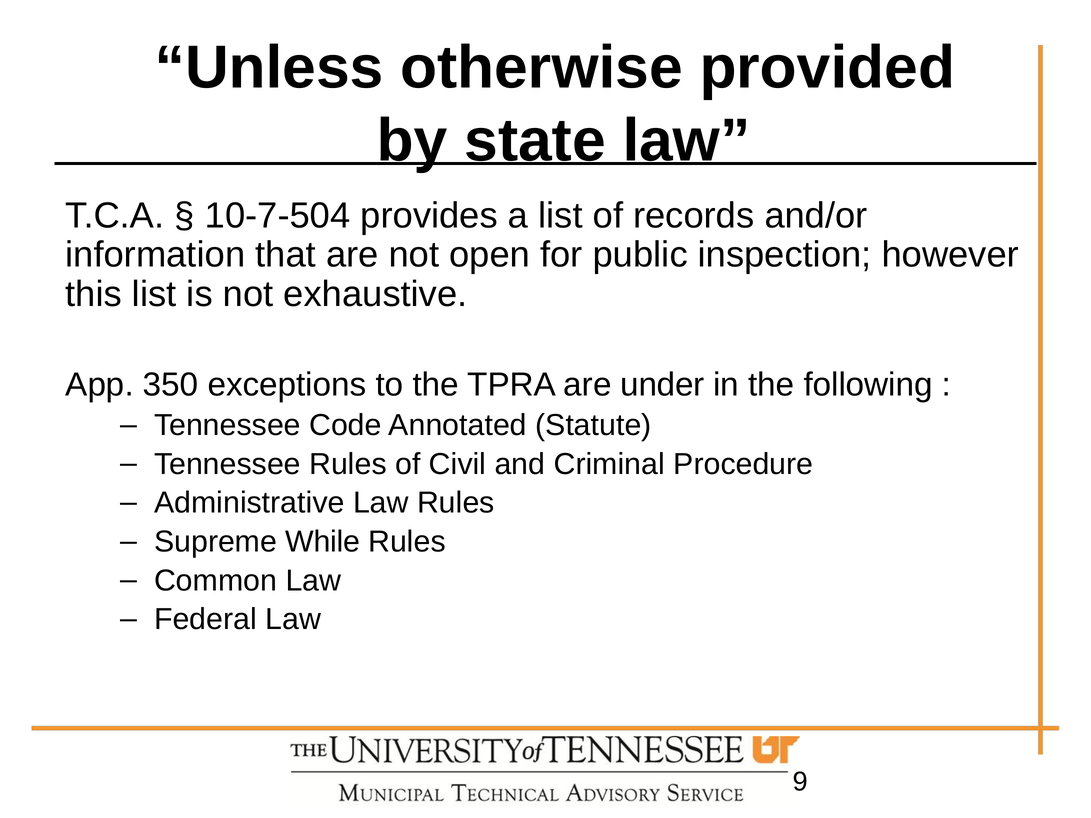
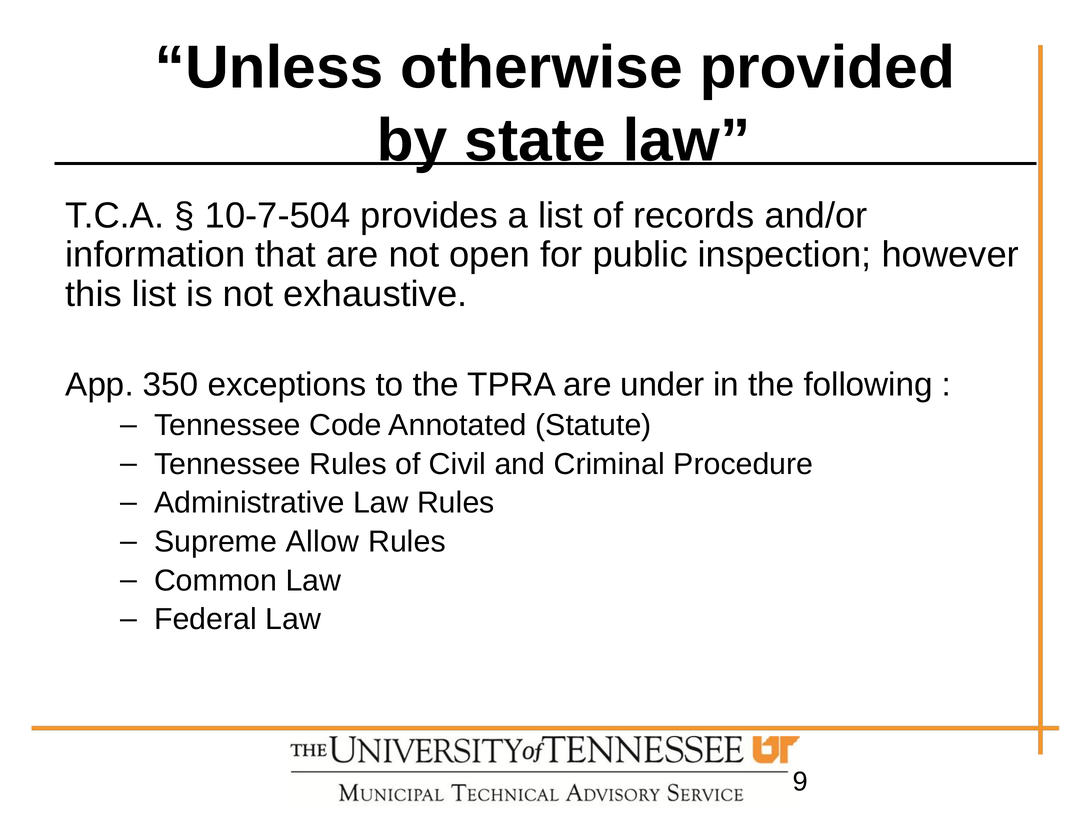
While: While -> Allow (322, 542)
